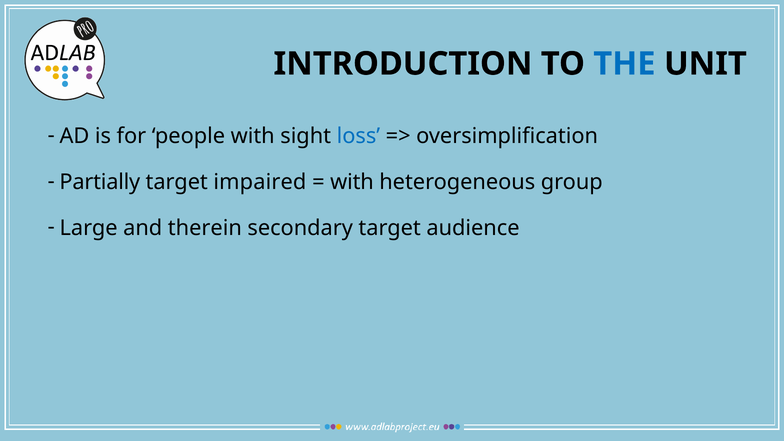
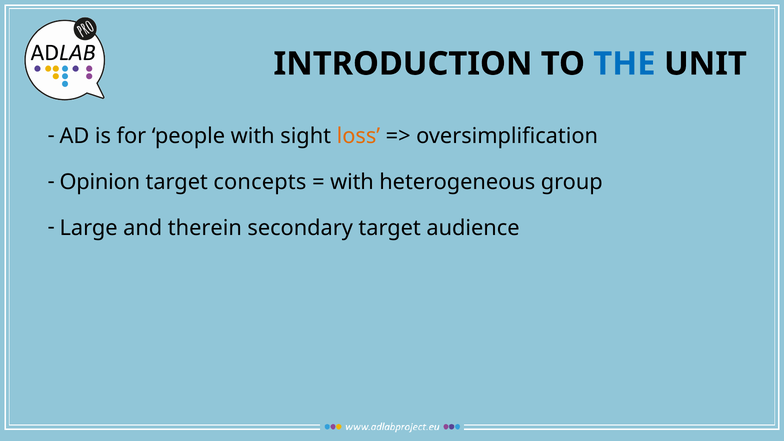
loss colour: blue -> orange (358, 136)
Partially: Partially -> Opinion (100, 182)
impaired: impaired -> concepts (260, 182)
